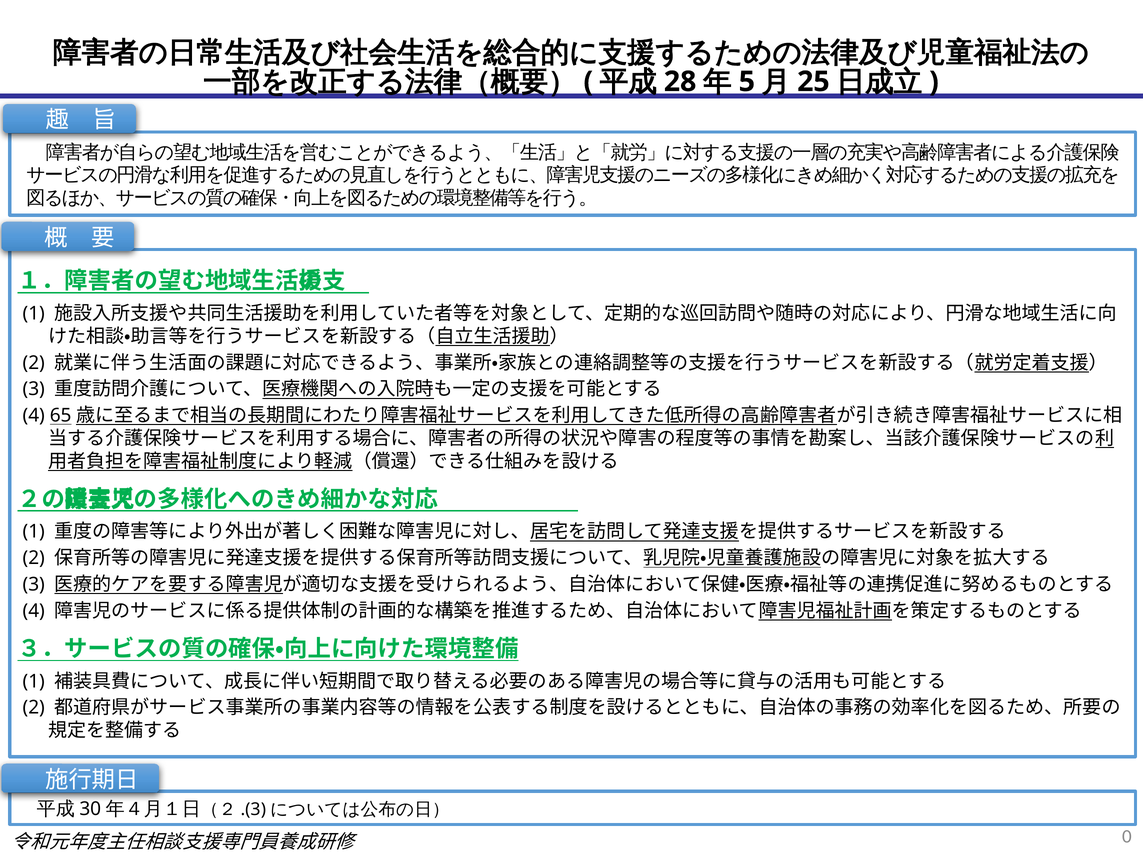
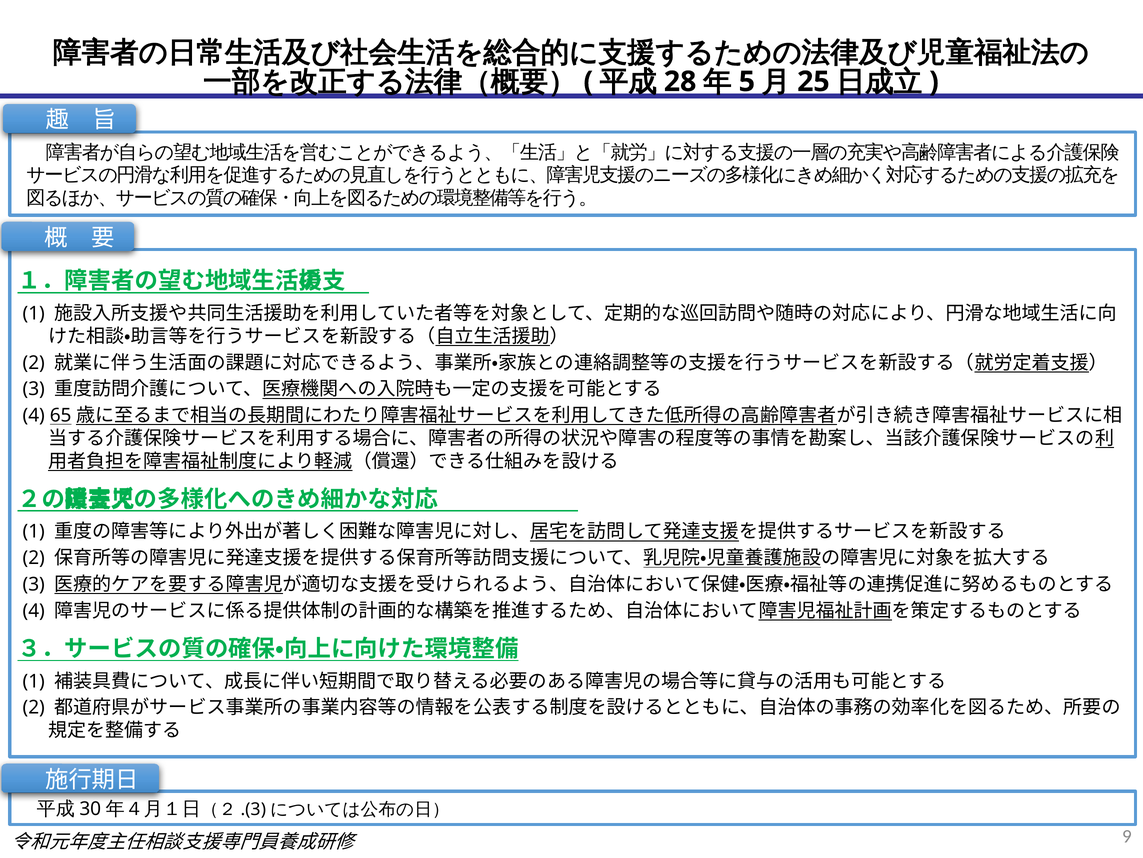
0: 0 -> 9 (1127, 836)
